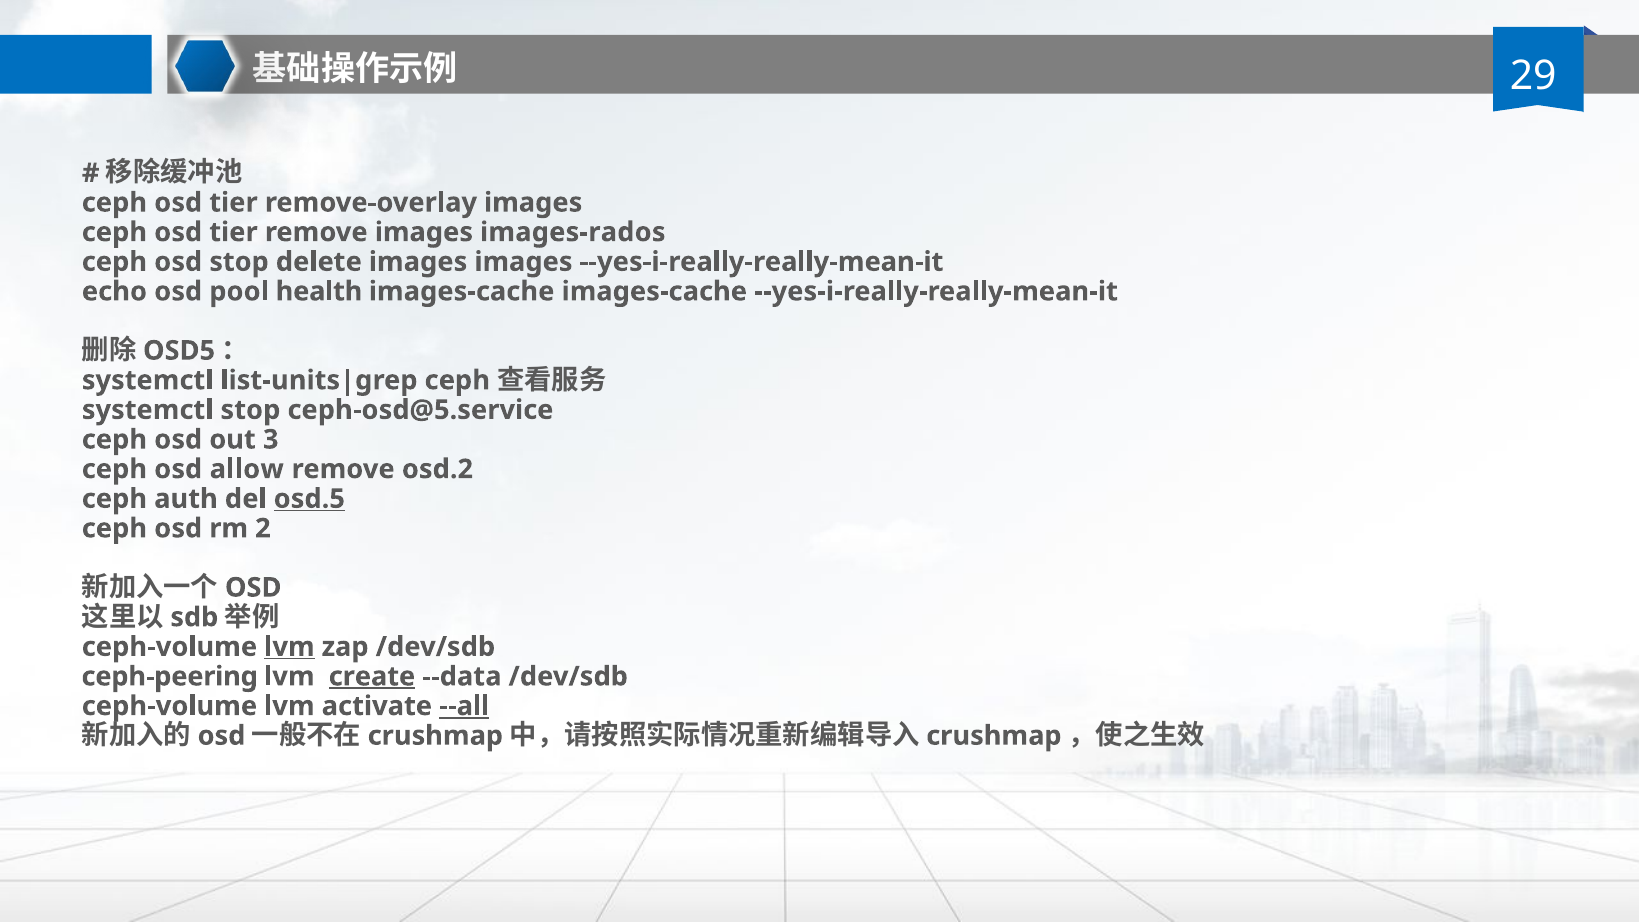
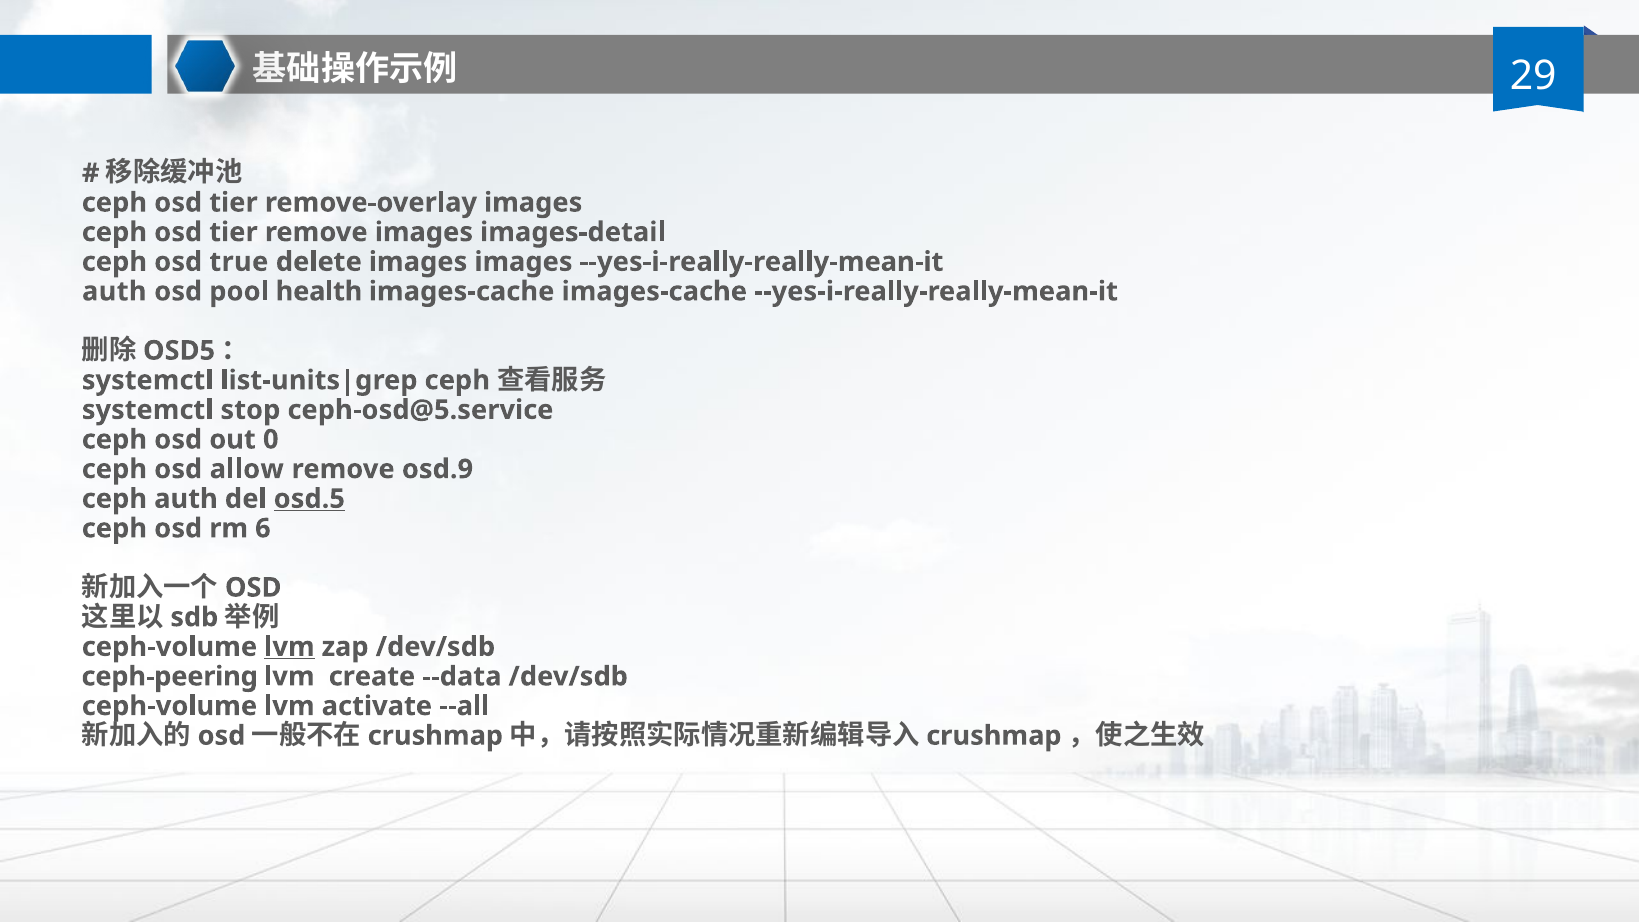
images-rados: images-rados -> images-detail (573, 232)
osd stop: stop -> true (239, 262)
echo: echo -> auth (114, 291)
3: 3 -> 0 (271, 440)
osd.2: osd.2 -> osd.9 (437, 469)
2: 2 -> 6 (263, 528)
create underline: present -> none (372, 676)
--all underline: present -> none (464, 706)
